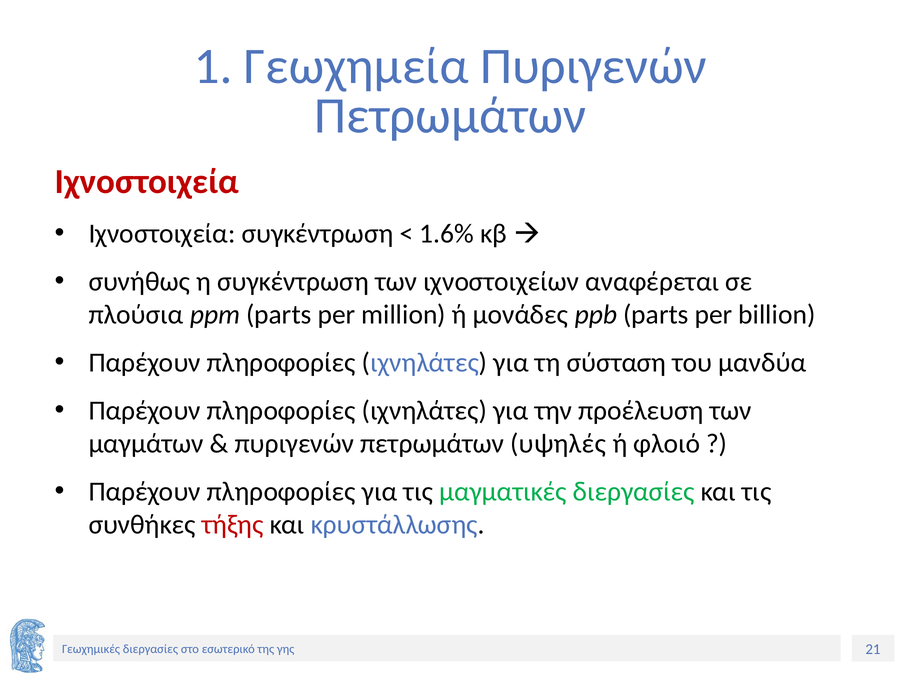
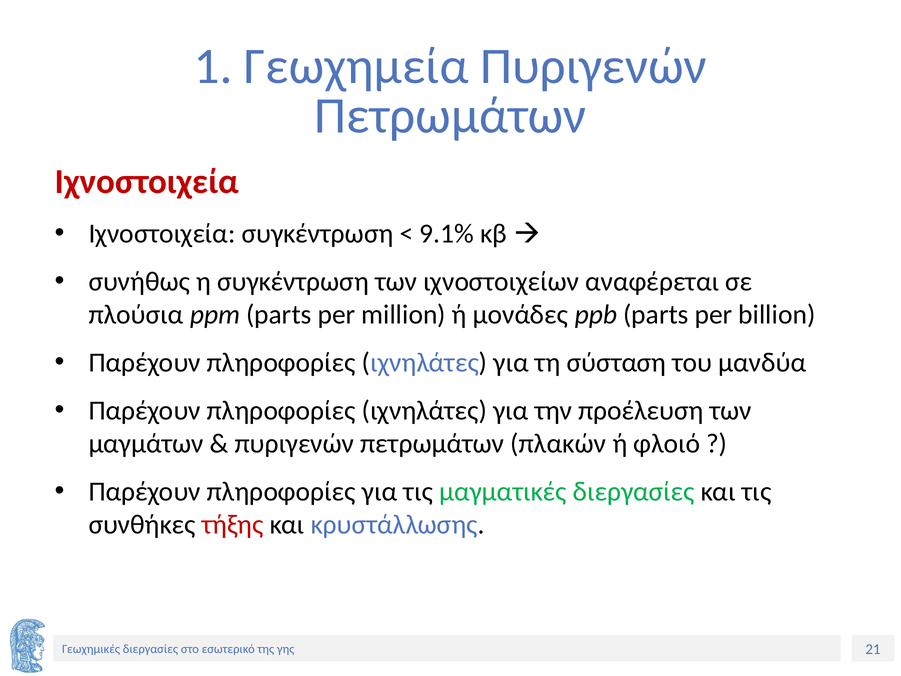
1.6%: 1.6% -> 9.1% (447, 233)
υψηλές: υψηλές -> πλακών (558, 444)
